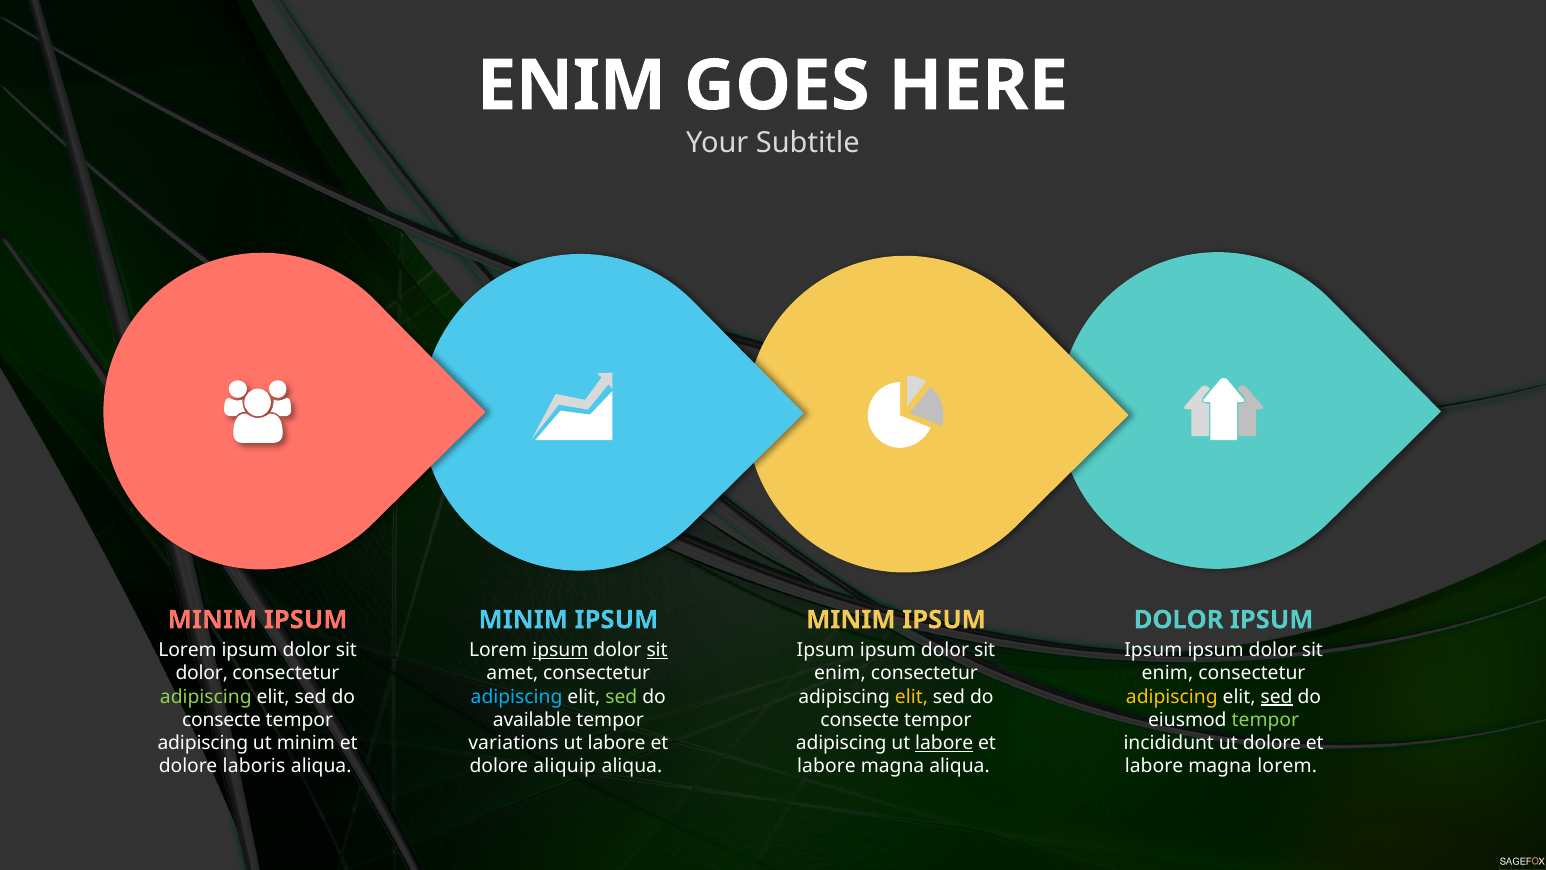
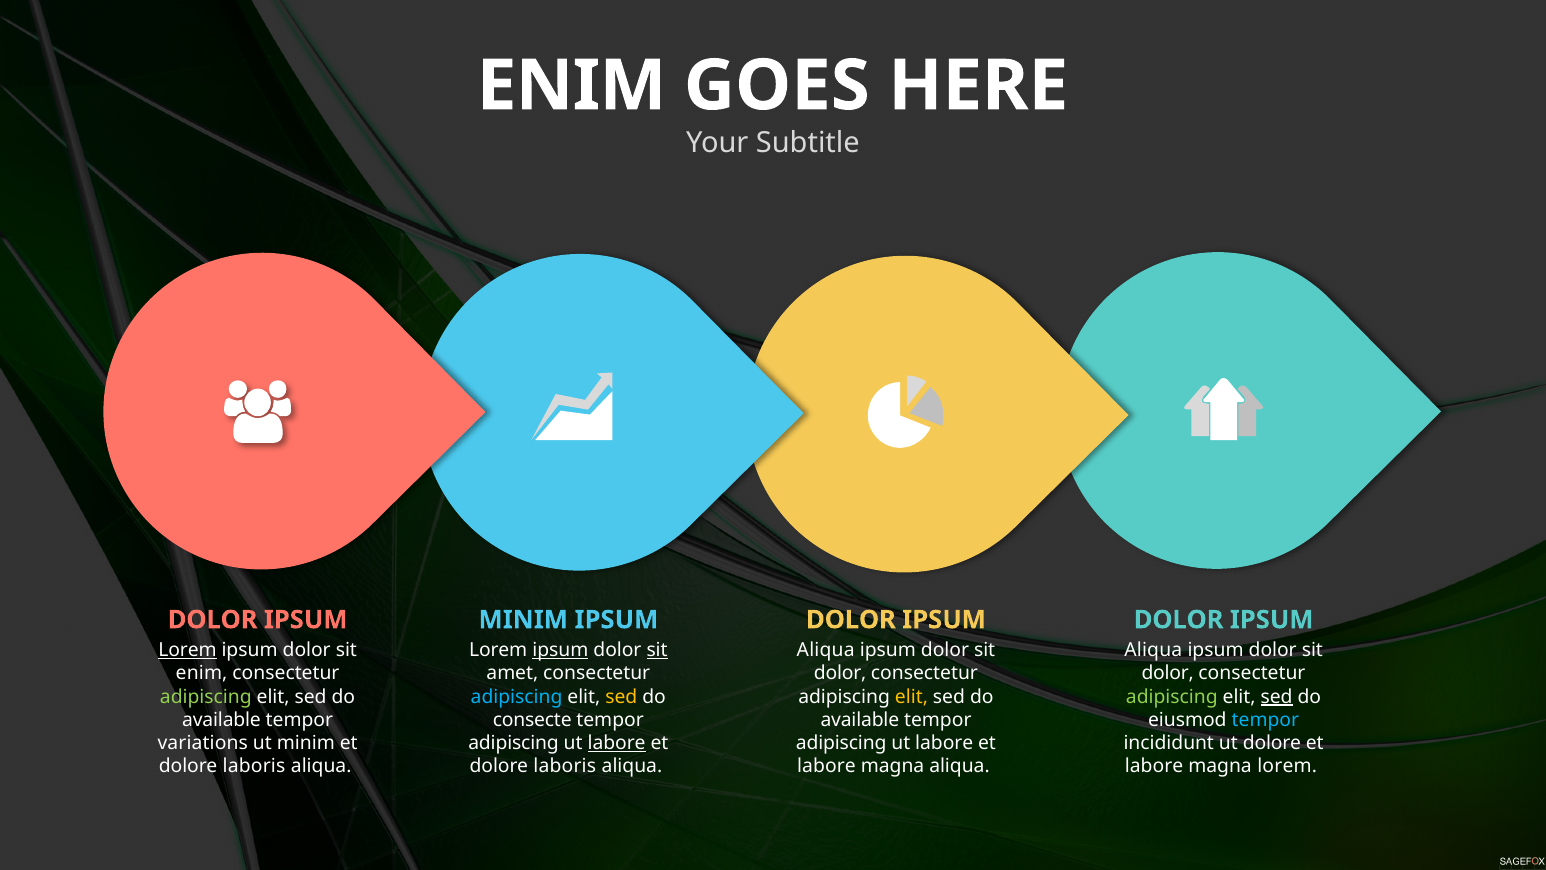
MINIM: MINIM -> DOLOR (213, 620)
MINIM: MINIM -> DOLOR (851, 620)
Lorem underline: none -> present (187, 650)
Ipsum: Ipsum -> Aliqua (826, 650)
Ipsum: Ipsum -> Aliqua (1153, 650)
dolor: dolor -> enim (202, 673)
enim: enim -> dolor (840, 673)
enim: enim -> dolor (1168, 673)
sed colour: light green -> yellow (621, 696)
adipiscing colour: yellow -> light green (1172, 696)
consecte: consecte -> available (222, 720)
available: available -> consecte (532, 720)
consecte: consecte -> available (860, 720)
tempor colour: light green -> light blue (1265, 720)
adipiscing: adipiscing -> variations (203, 743)
variations: variations -> adipiscing (514, 743)
labore underline: none -> present (617, 743)
labore underline: present -> none (944, 743)
aliquip: aliquip -> laboris (565, 766)
